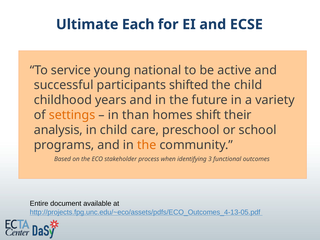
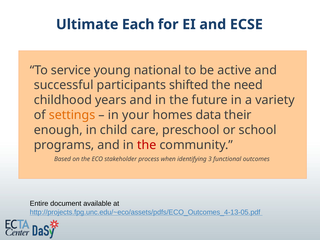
the child: child -> need (248, 85)
than: than -> your (136, 115)
shift: shift -> data (208, 115)
analysis: analysis -> enough (58, 130)
the colour: orange -> red (147, 145)
